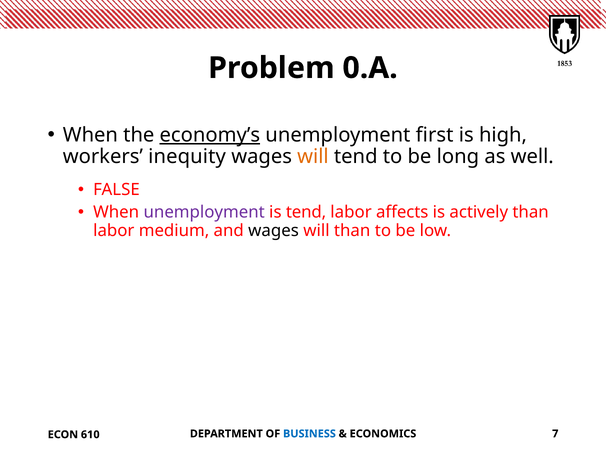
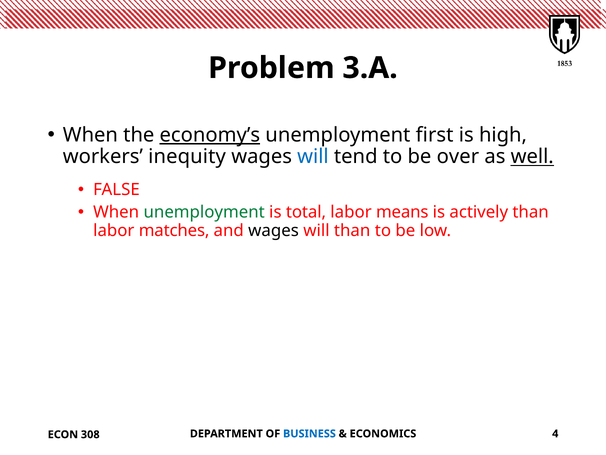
0.A: 0.A -> 3.A (370, 68)
will colour: orange -> blue (313, 157)
long: long -> over (458, 157)
well underline: none -> present (532, 157)
unemployment colour: purple -> green (204, 212)
is tend: tend -> total (306, 212)
affects: affects -> means (402, 212)
medium: medium -> matches (174, 230)
7: 7 -> 4 (555, 433)
610: 610 -> 308 (90, 434)
